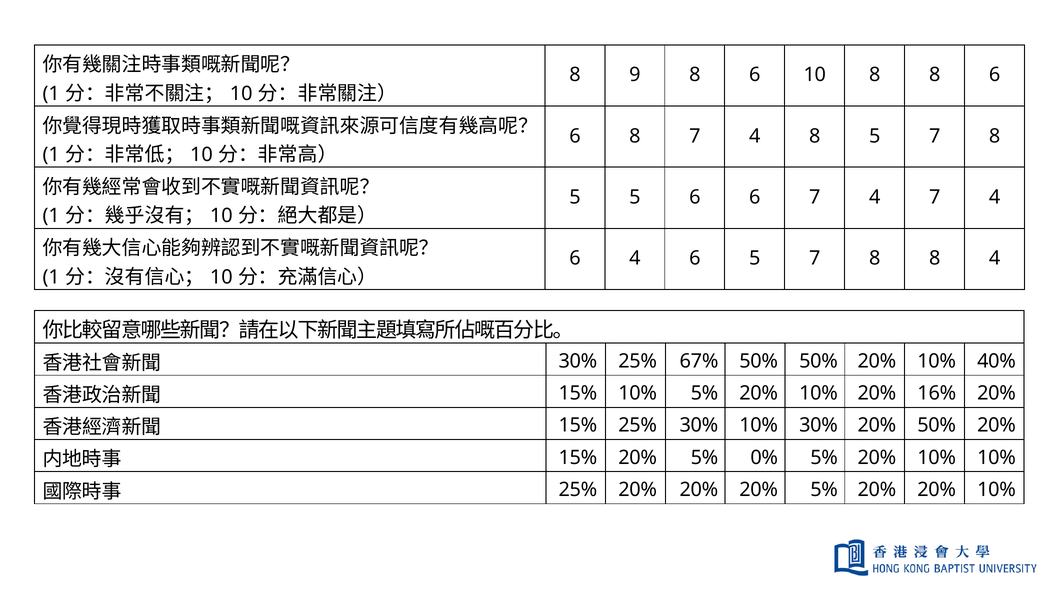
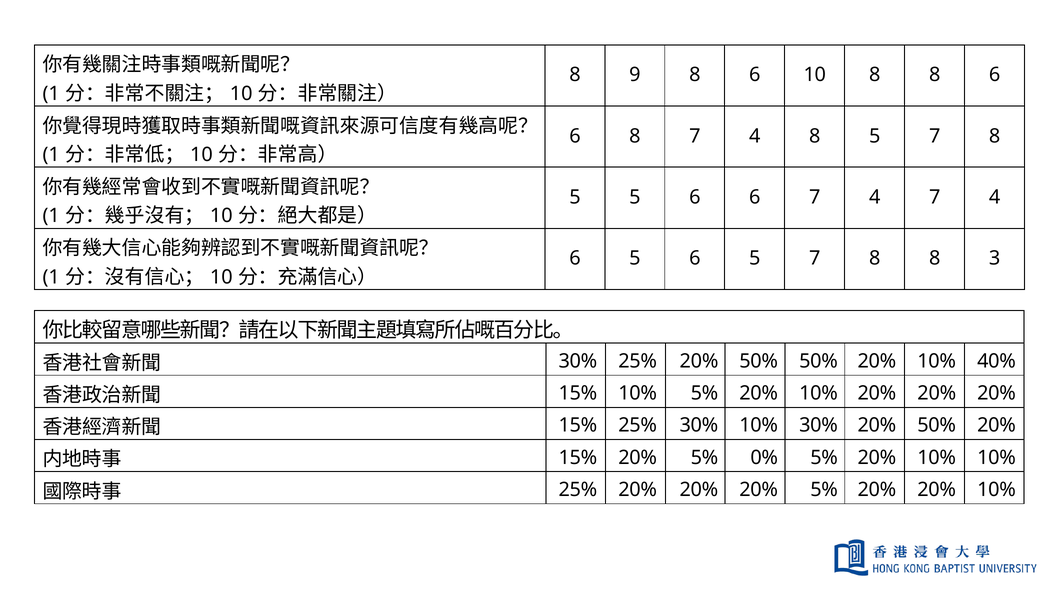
4: 4 -> 5 (635, 258)
8 4: 4 -> 3 (995, 258)
30% 25% 67%: 67% -> 20% (699, 361)
10% 20% 16%: 16% -> 20% (937, 393)
